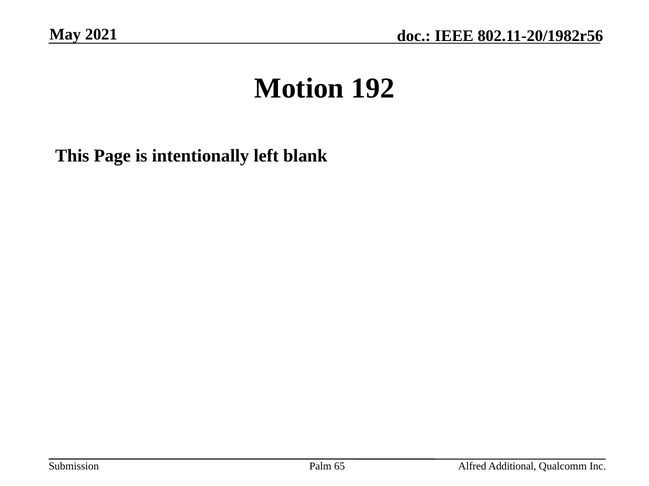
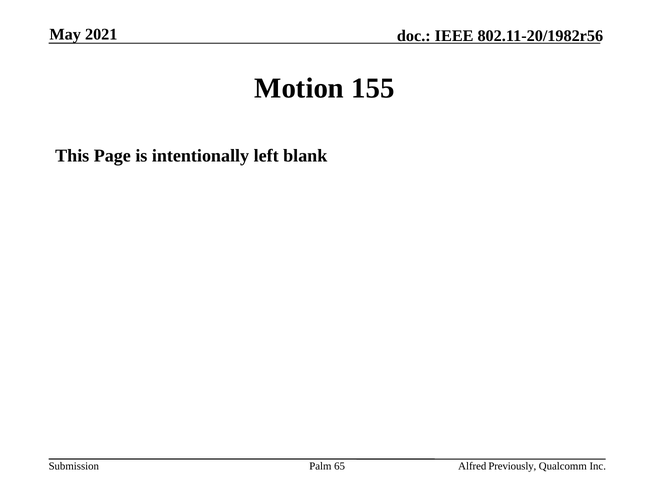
192: 192 -> 155 (373, 88)
Additional: Additional -> Previously (512, 467)
